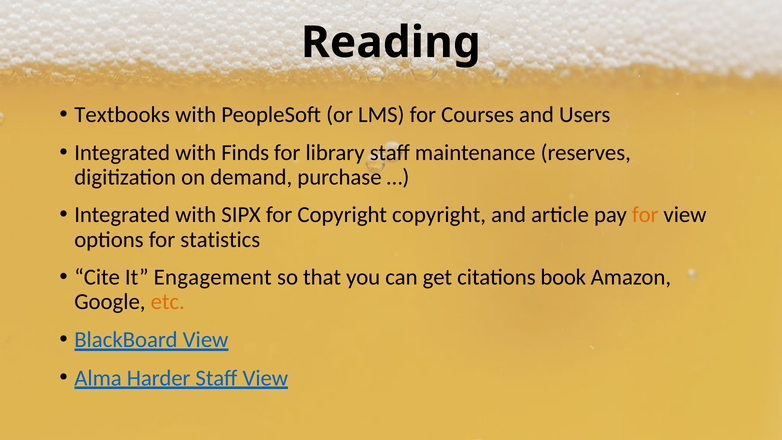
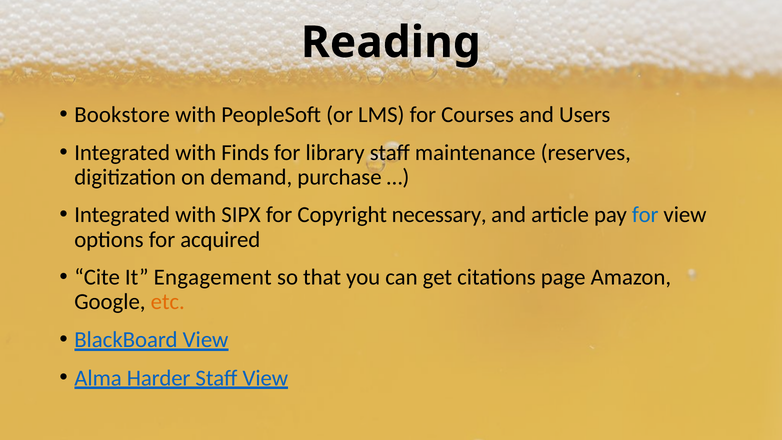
Textbooks: Textbooks -> Bookstore (122, 115)
Copyright copyright: copyright -> necessary (439, 215)
for colour: orange -> blue (645, 215)
statistics: statistics -> acquired (220, 239)
book: book -> page (563, 277)
